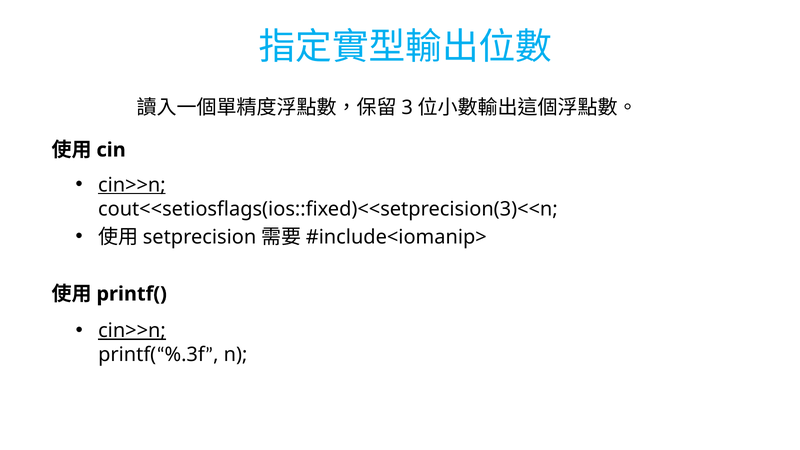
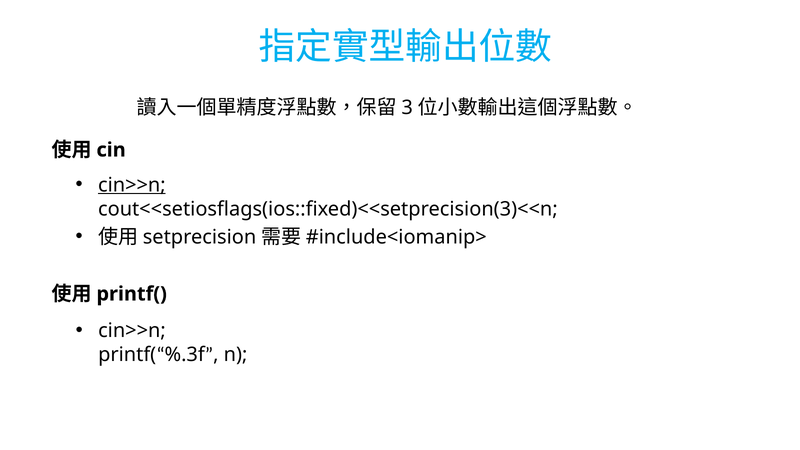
cin>>n underline: present -> none (132, 331)
